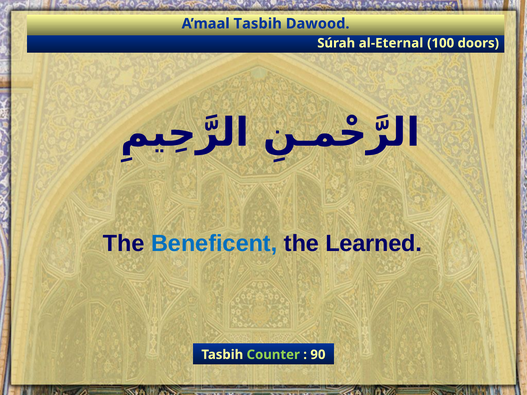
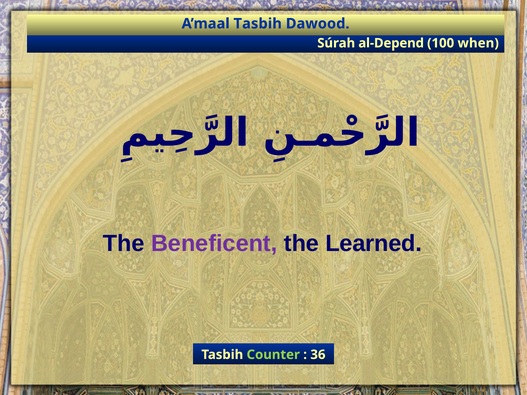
al-Eternal: al-Eternal -> al-Depend (391, 43)
doors: doors -> when (478, 43)
Beneficent colour: blue -> purple (214, 243)
90: 90 -> 36 (318, 355)
